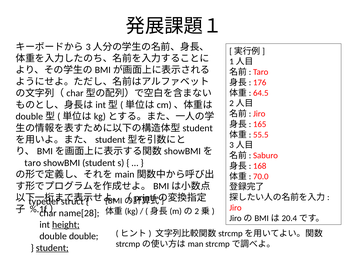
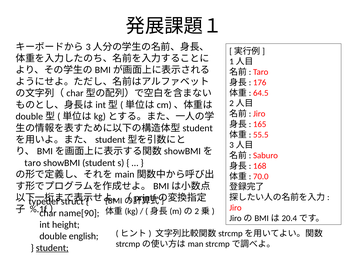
name[28: name[28 -> name[90 (79, 213)
height underline: present -> none (66, 225)
double double: double -> english (84, 236)
